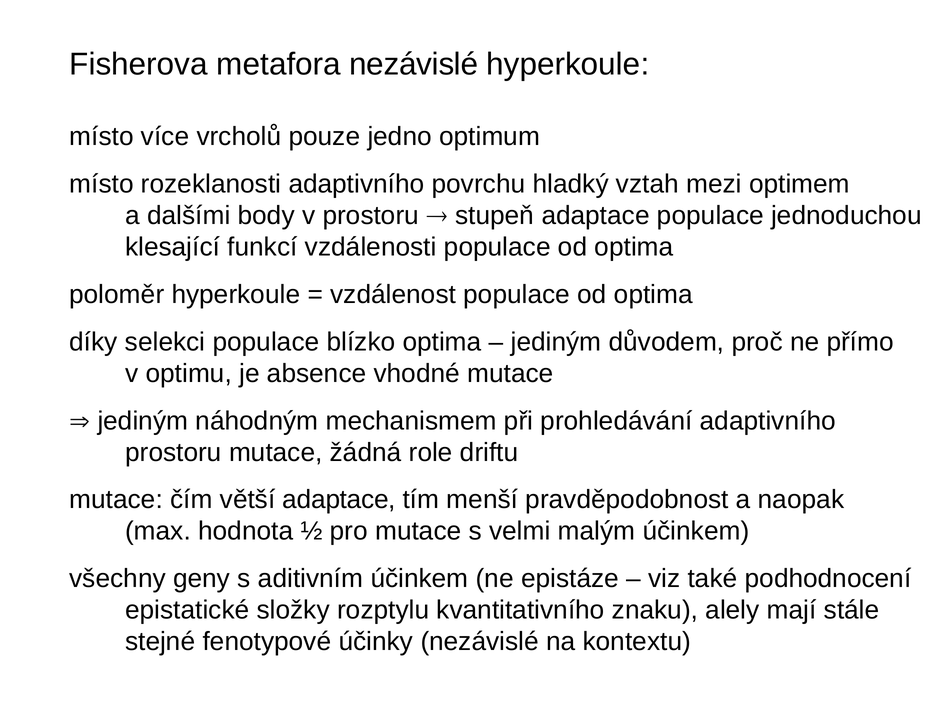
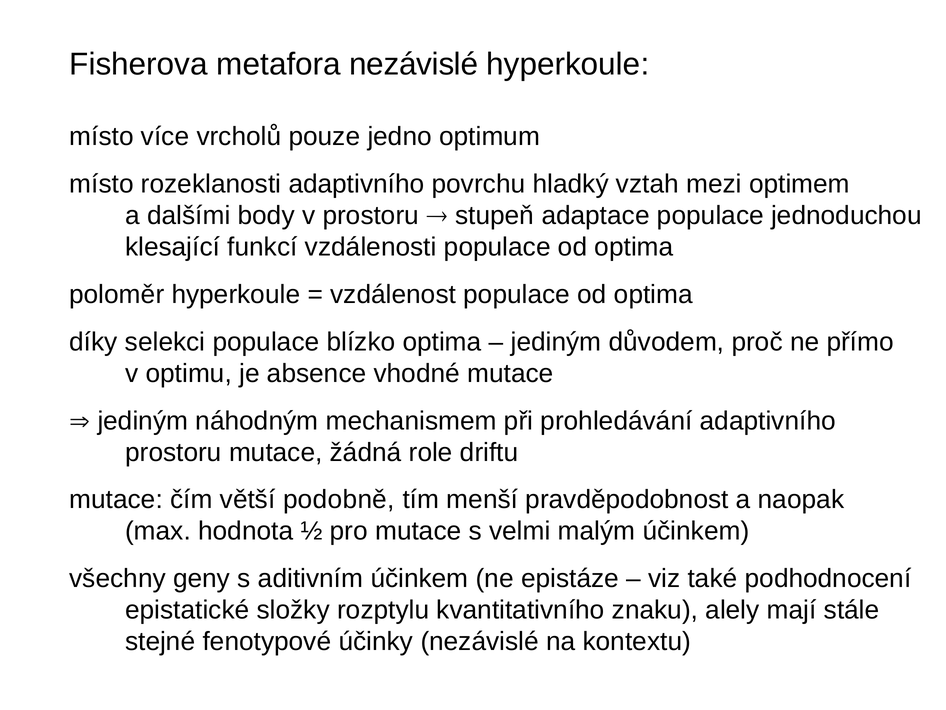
větší adaptace: adaptace -> podobně (339, 499)
